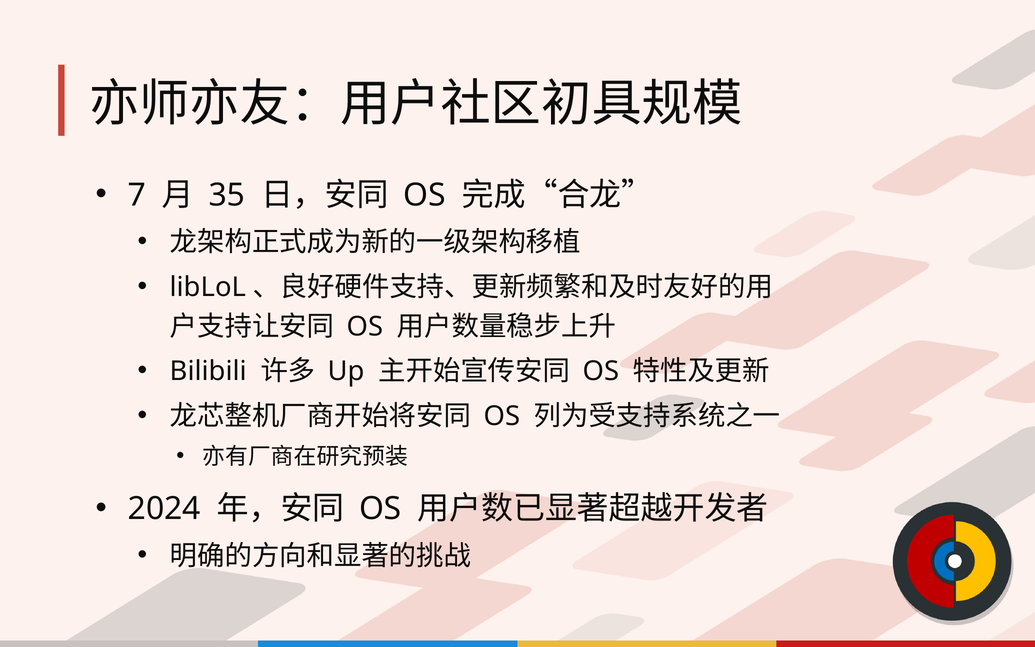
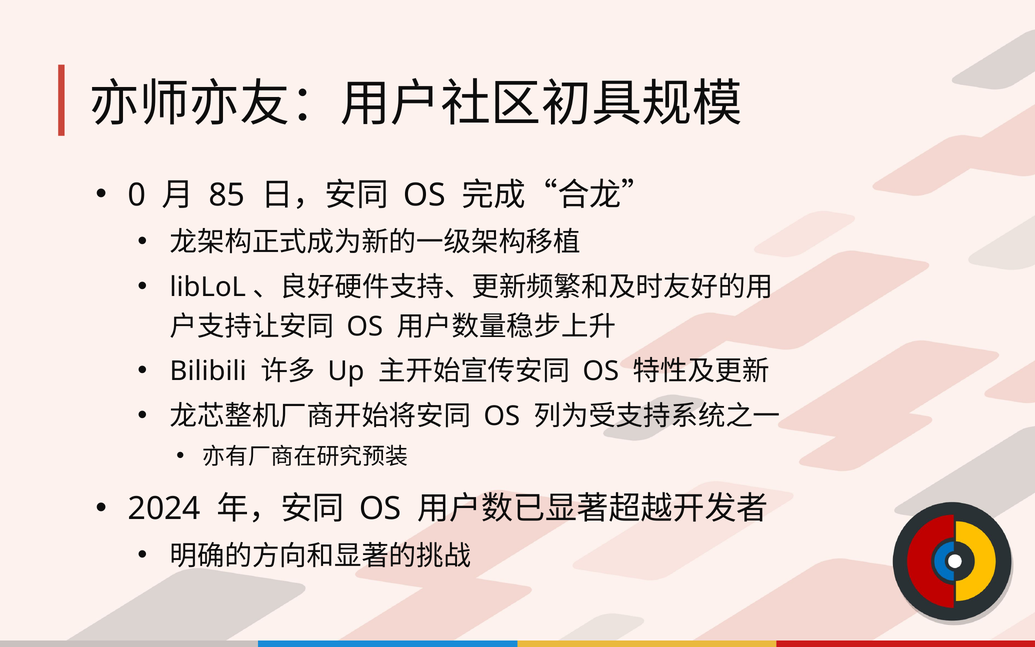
7: 7 -> 0 (137, 195)
35: 35 -> 85 (227, 195)
